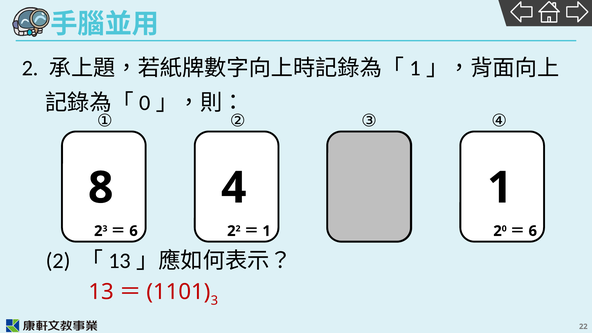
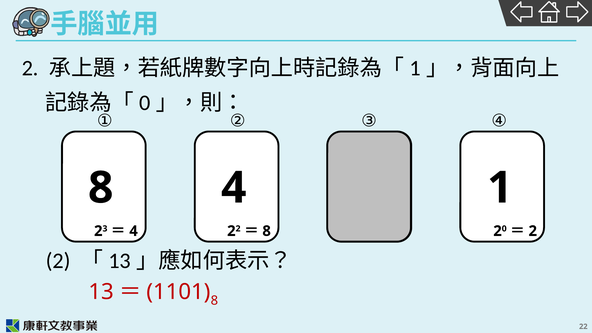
6: 6 -> 4 (134, 231)
1: 1 -> 8 (267, 231)
6: 6 -> 2 (533, 231)
3: 3 -> 8 (214, 301)
